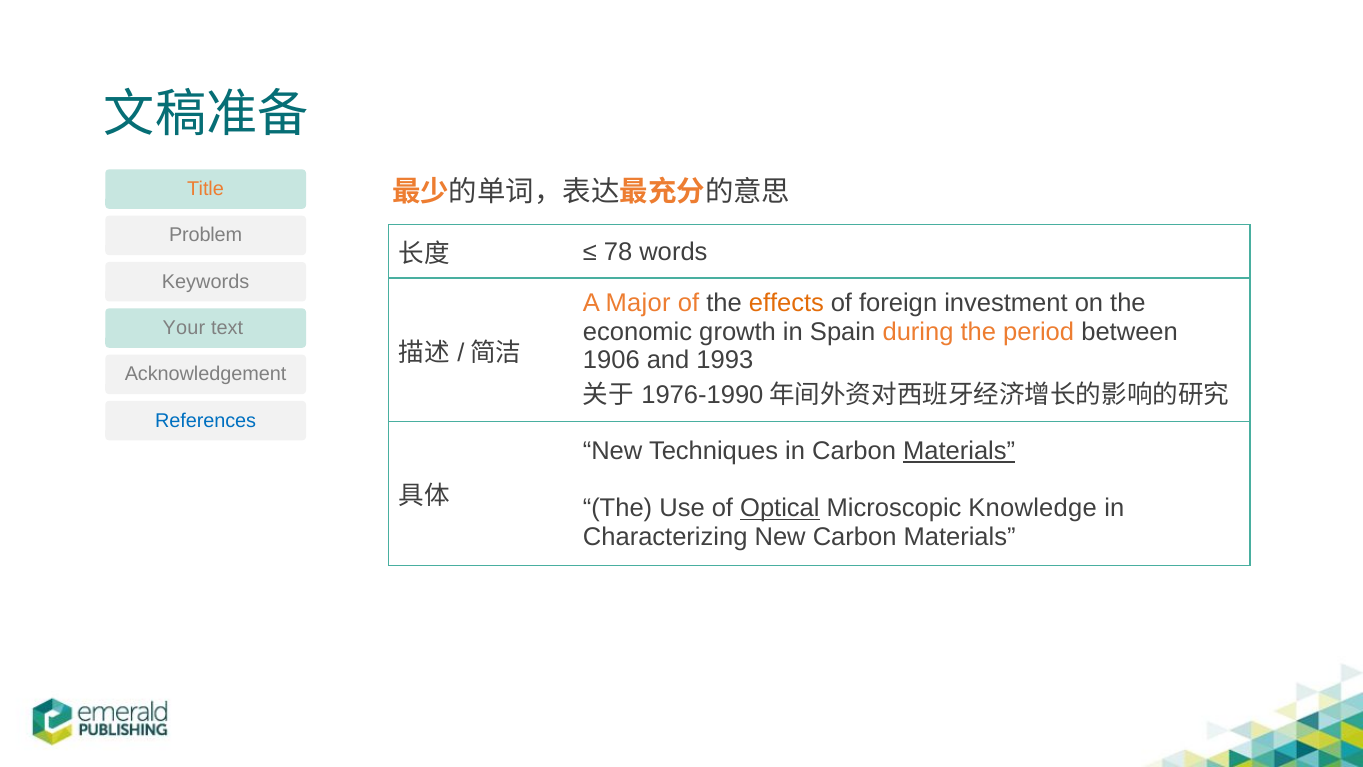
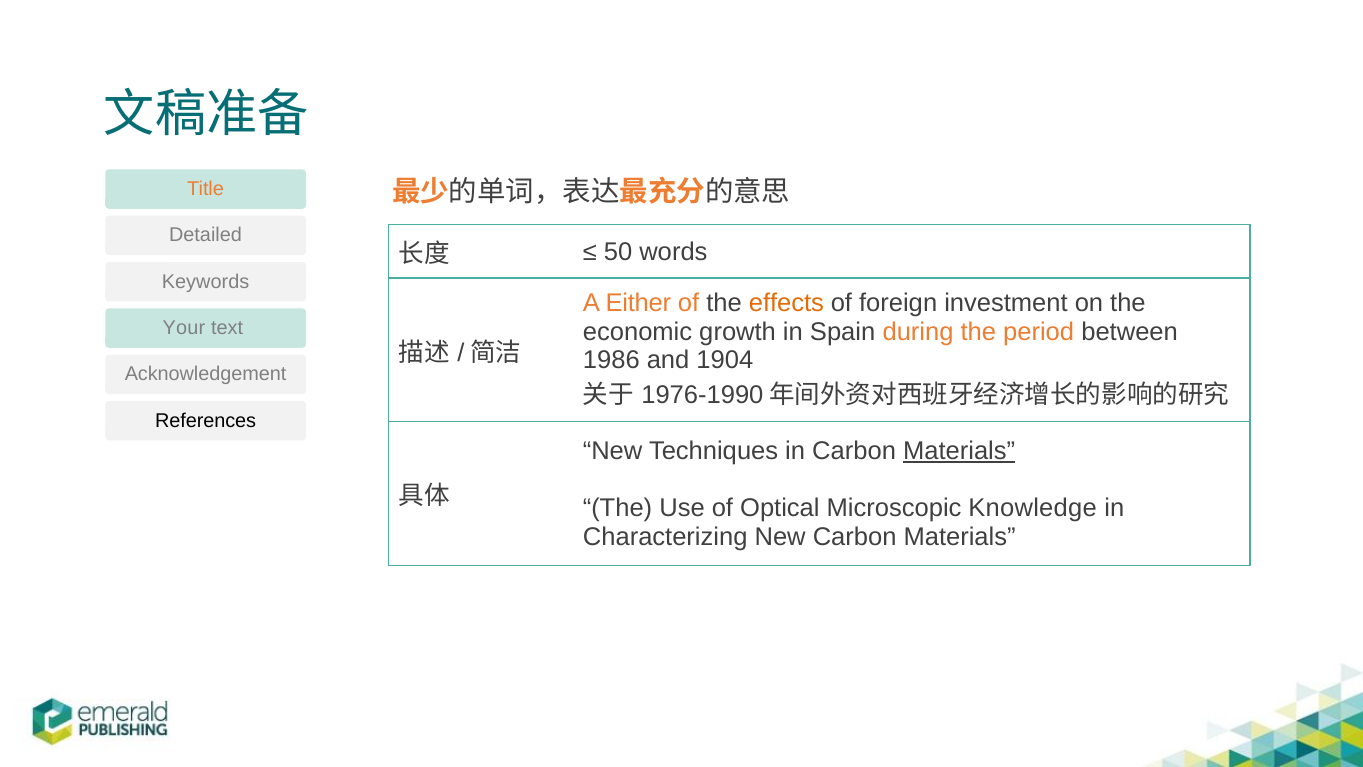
Problem: Problem -> Detailed (206, 235)
78: 78 -> 50 (618, 252)
Major: Major -> Either (638, 303)
1906: 1906 -> 1986 (611, 360)
1993: 1993 -> 1904 (725, 360)
References colour: blue -> black (206, 420)
Optical underline: present -> none (780, 508)
